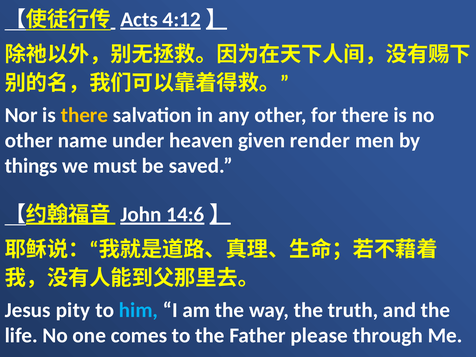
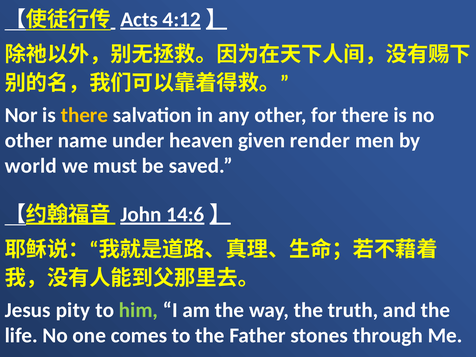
things: things -> world (31, 166)
him colour: light blue -> light green (138, 310)
please: please -> stones (319, 335)
